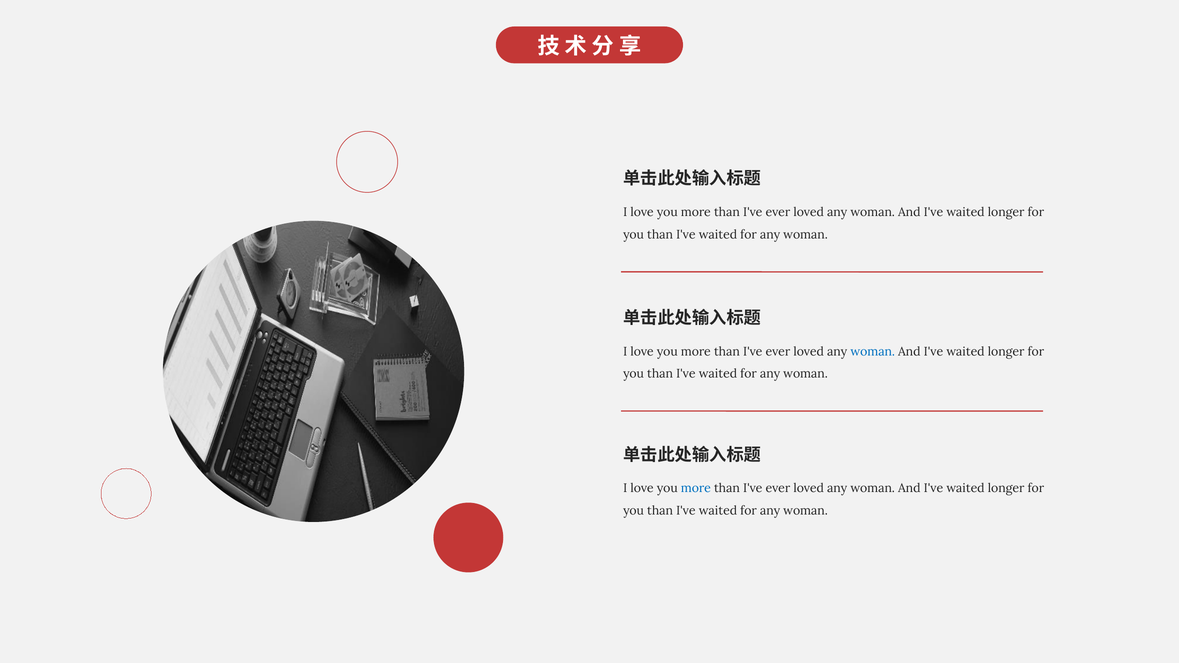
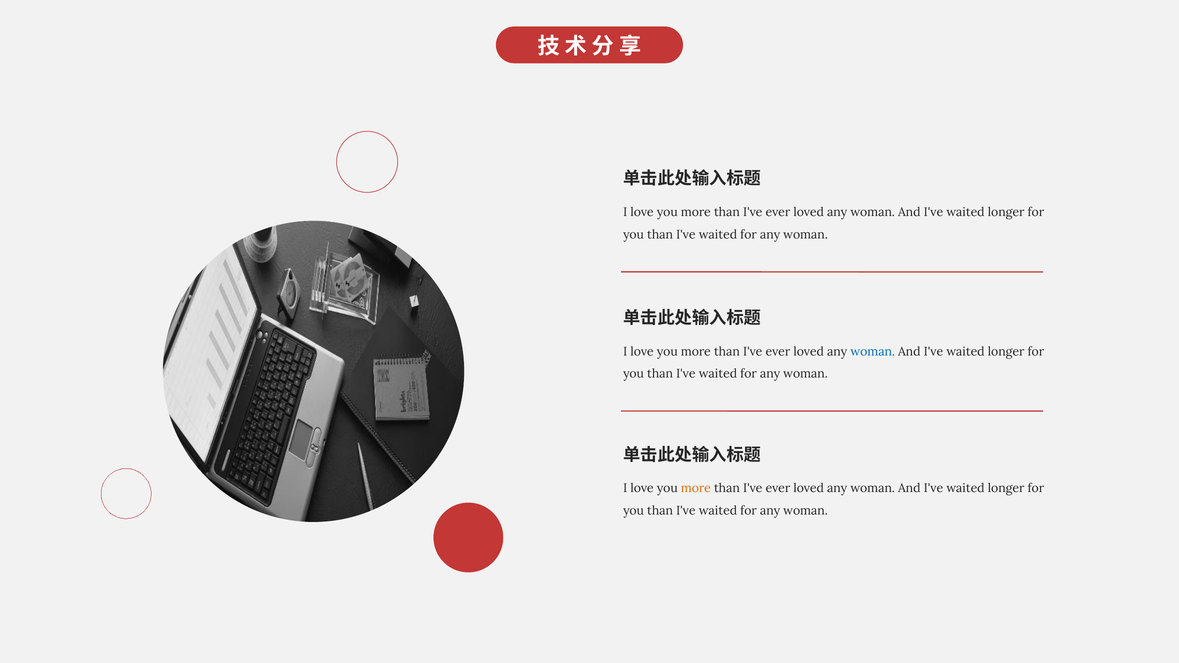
more colour: blue -> orange (696, 489)
